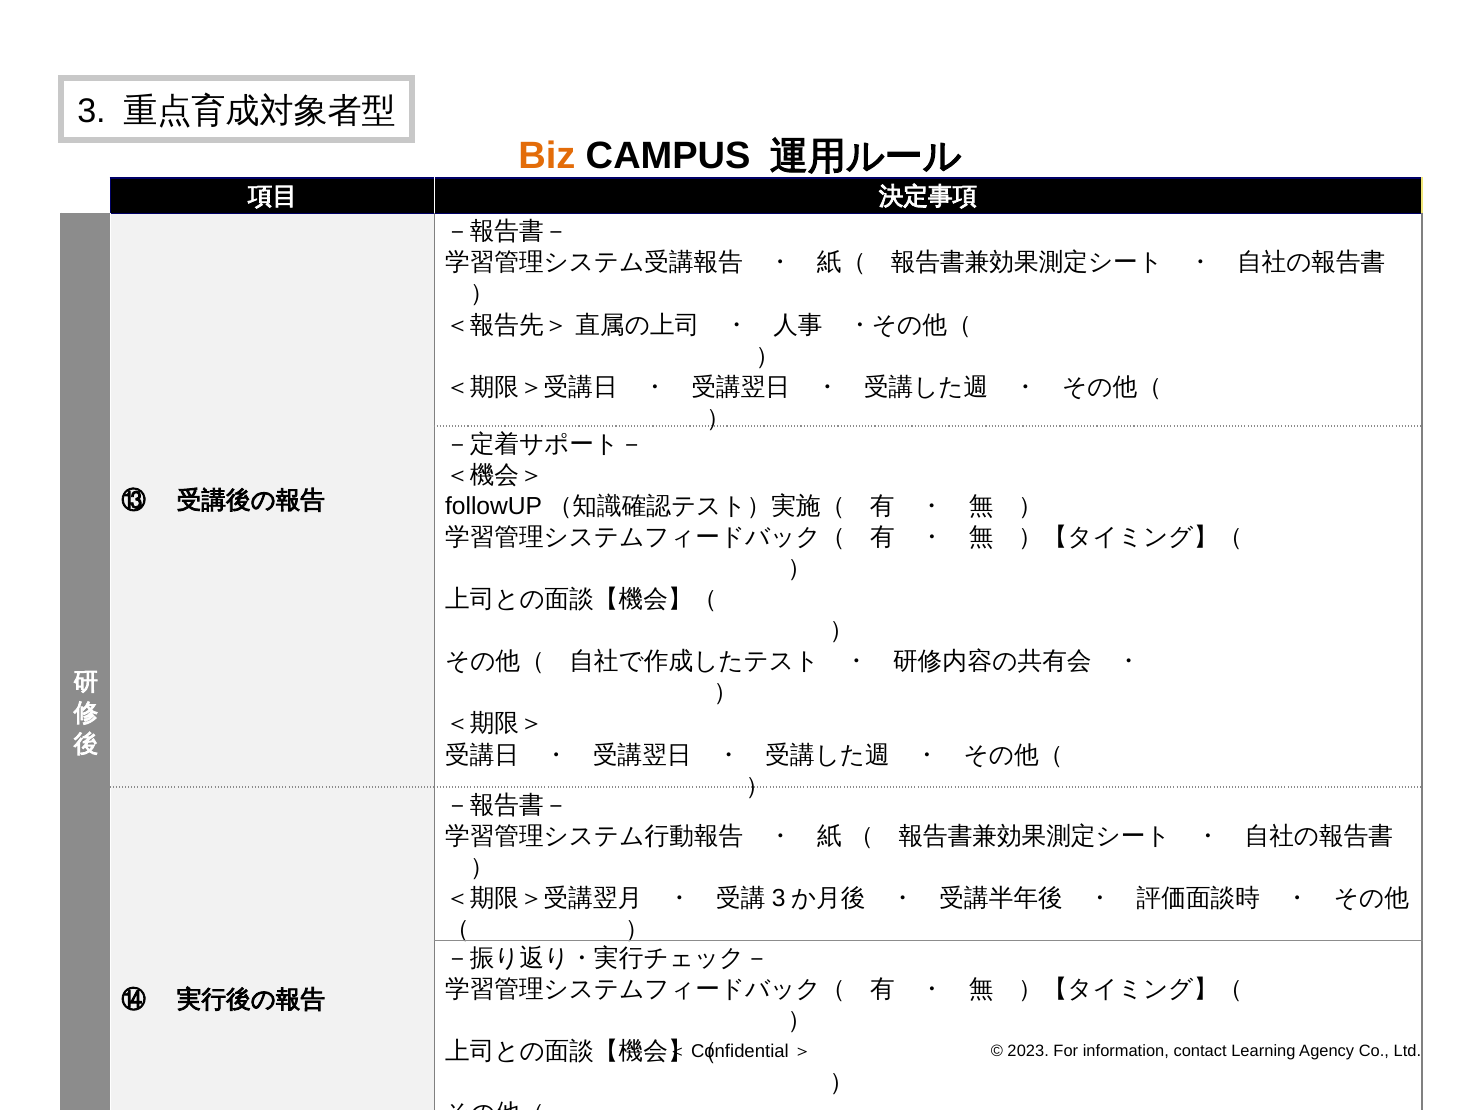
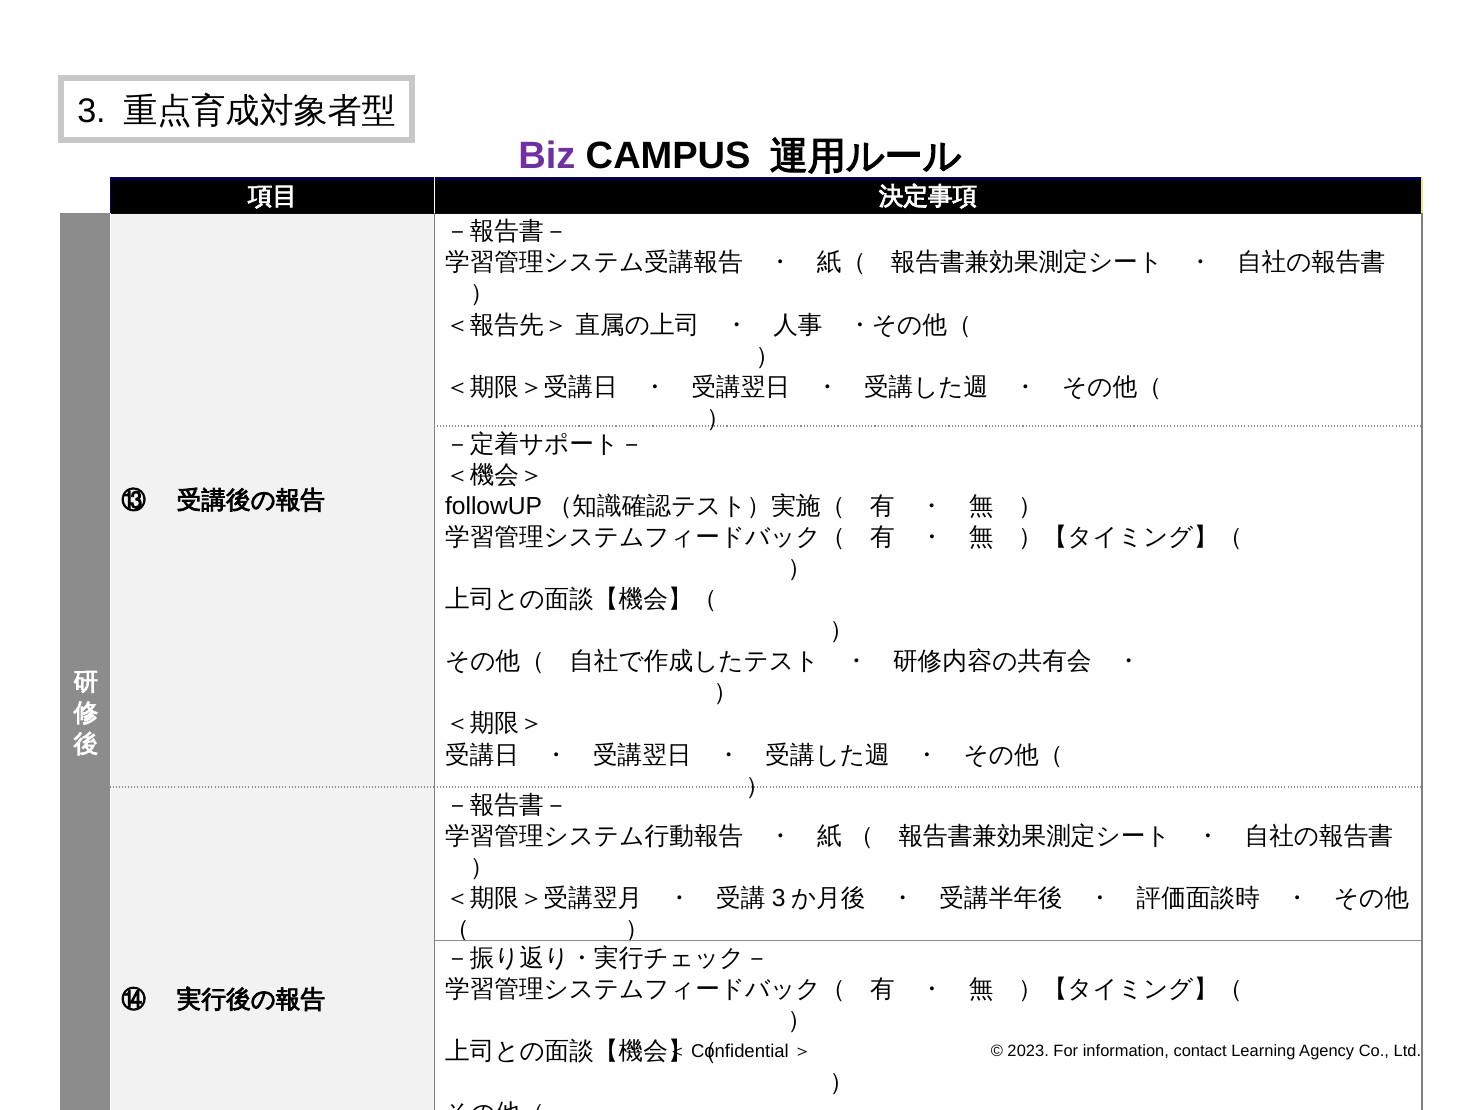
Biz colour: orange -> purple (547, 156)
